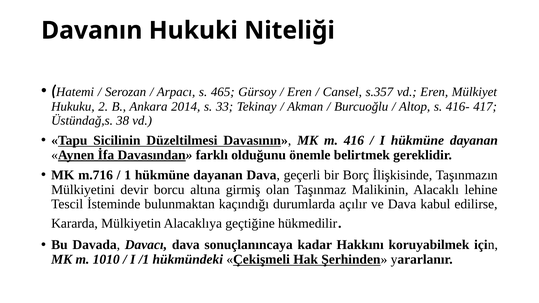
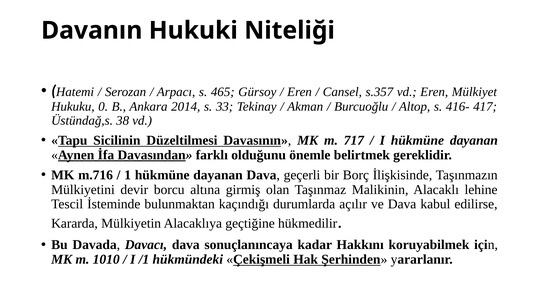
2: 2 -> 0 (103, 107)
416: 416 -> 717 (354, 140)
